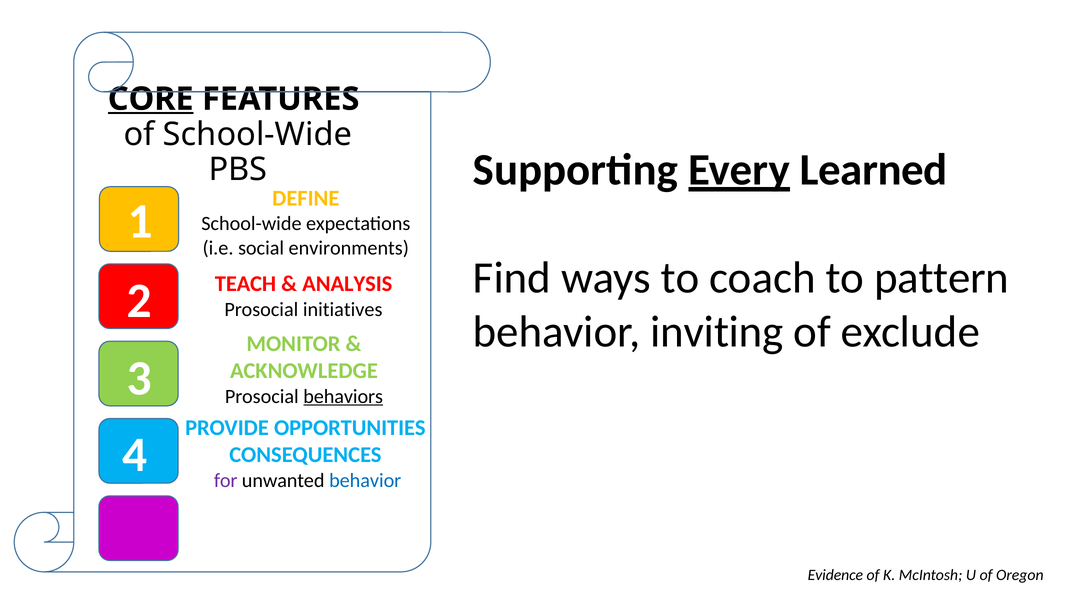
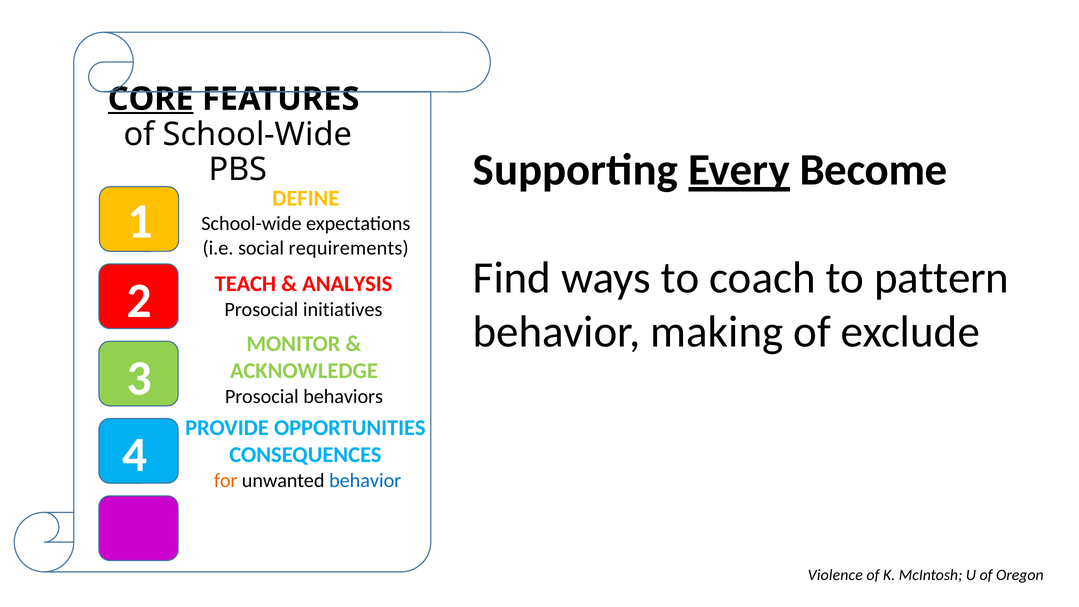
Learned: Learned -> Become (874, 170)
environments: environments -> requirements (349, 248)
inviting: inviting -> making (717, 332)
behaviors underline: present -> none (343, 396)
for colour: purple -> orange (226, 480)
Evidence: Evidence -> Violence (835, 575)
